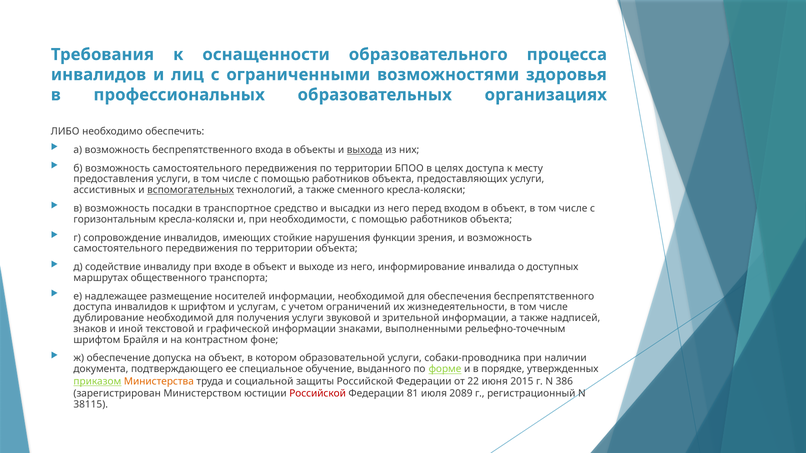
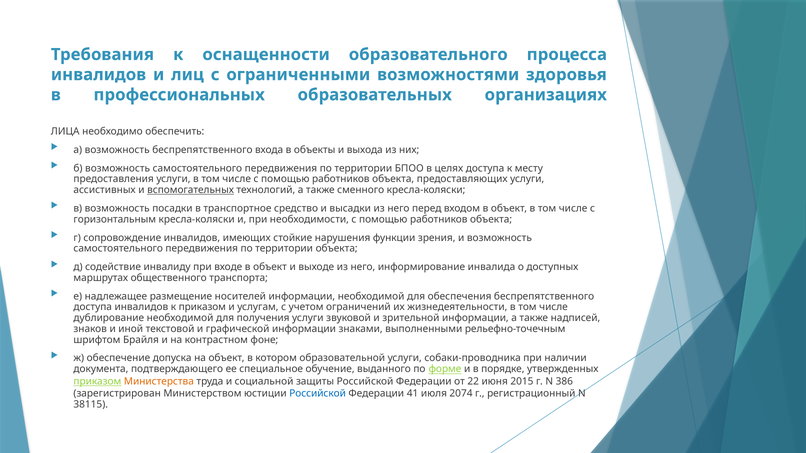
ЛИБО: ЛИБО -> ЛИЦА (65, 132)
выхода underline: present -> none (365, 150)
к шрифтом: шрифтом -> приказом (202, 307)
Российской colour: red -> blue (318, 394)
81: 81 -> 41 (413, 394)
2089: 2089 -> 2074 (461, 394)
